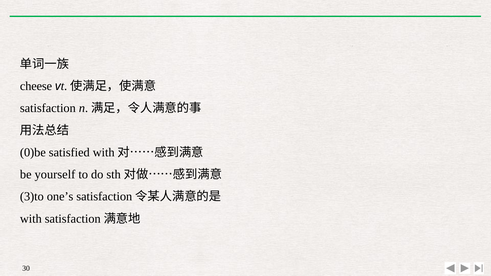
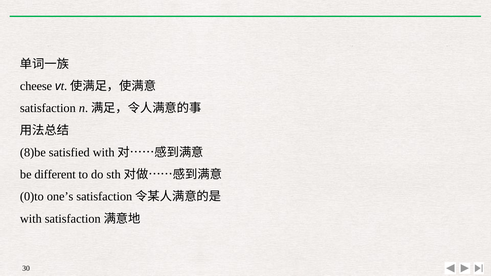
0)be: 0)be -> 8)be (33, 153)
yourself: yourself -> different (55, 175)
3)to: 3)to -> 0)to (32, 197)
